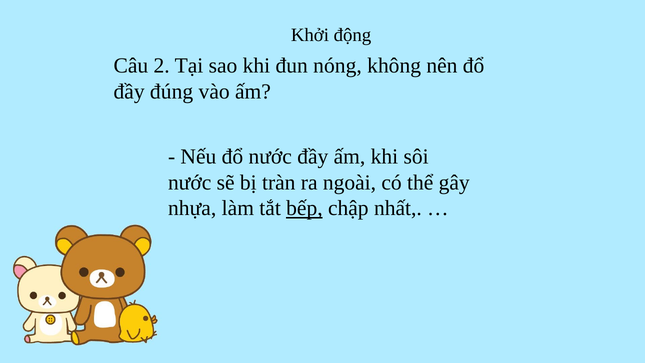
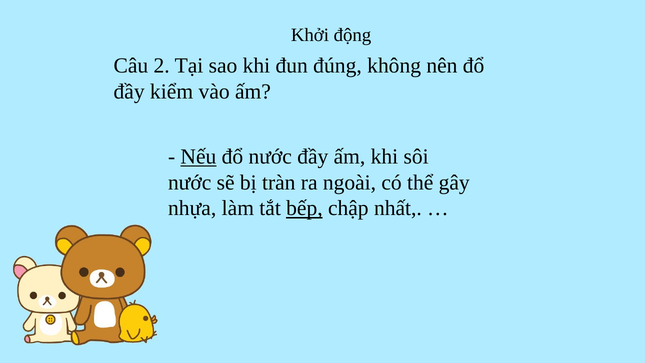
nóng: nóng -> đúng (338, 66)
đúng: đúng -> kiểm (172, 91)
Nếu underline: none -> present (198, 157)
